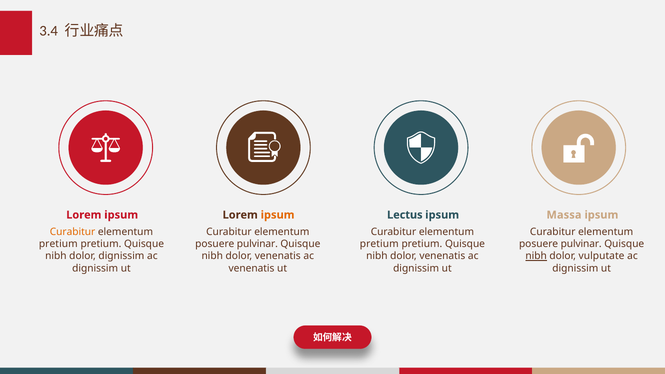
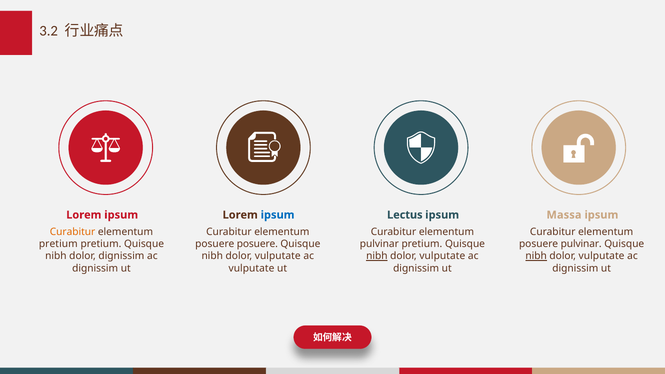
3.4: 3.4 -> 3.2 (49, 31)
ipsum colour: orange -> blue (278, 215)
pulvinar: pulvinar -> posuere (257, 244)
pretium: pretium -> pulvinar (379, 244)
venenatis: venenatis -> vulputate (278, 256)
nibh underline: none -> present (377, 256)
venenatis: venenatis -> vulputate (442, 256)
venenatis: venenatis -> vulputate (251, 268)
